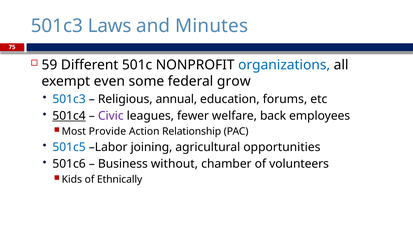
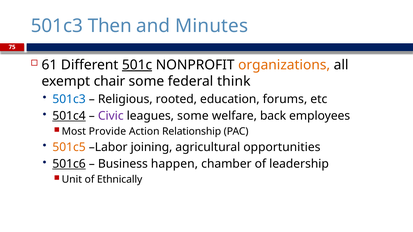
Laws: Laws -> Then (110, 26)
59: 59 -> 61 (49, 65)
501c underline: none -> present (137, 65)
organizations colour: blue -> orange (284, 65)
even: even -> chair (109, 82)
grow: grow -> think (234, 82)
annual: annual -> rooted (176, 99)
leagues fewer: fewer -> some (193, 116)
501c5 colour: blue -> orange (69, 147)
501c6 underline: none -> present (69, 164)
without: without -> happen (174, 164)
volunteers: volunteers -> leadership (299, 164)
Kids: Kids -> Unit (72, 180)
